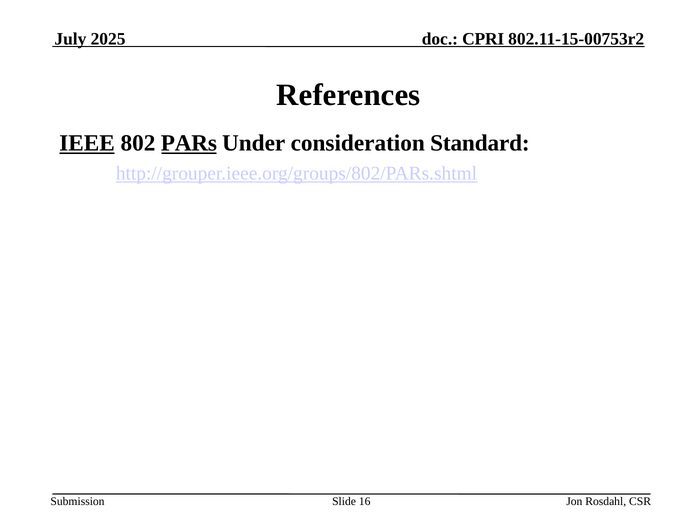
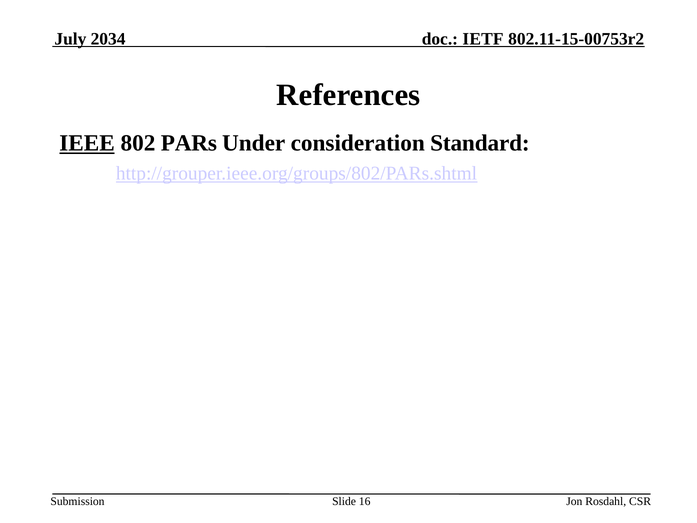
2025: 2025 -> 2034 (108, 39)
CPRI: CPRI -> IETF (483, 39)
PARs underline: present -> none (189, 143)
